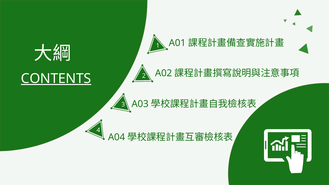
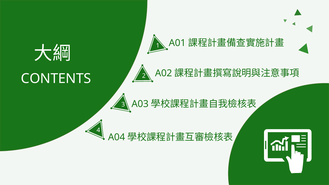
CONTENTS underline: present -> none (56, 79)
